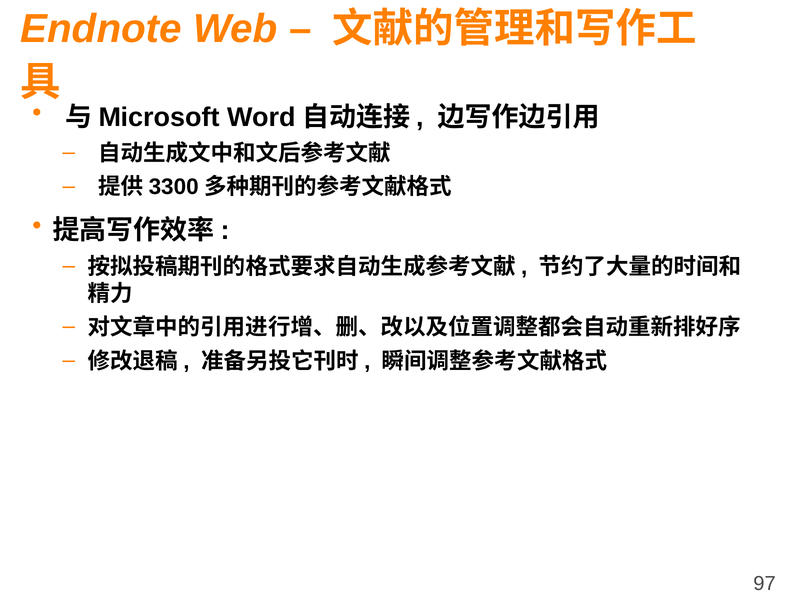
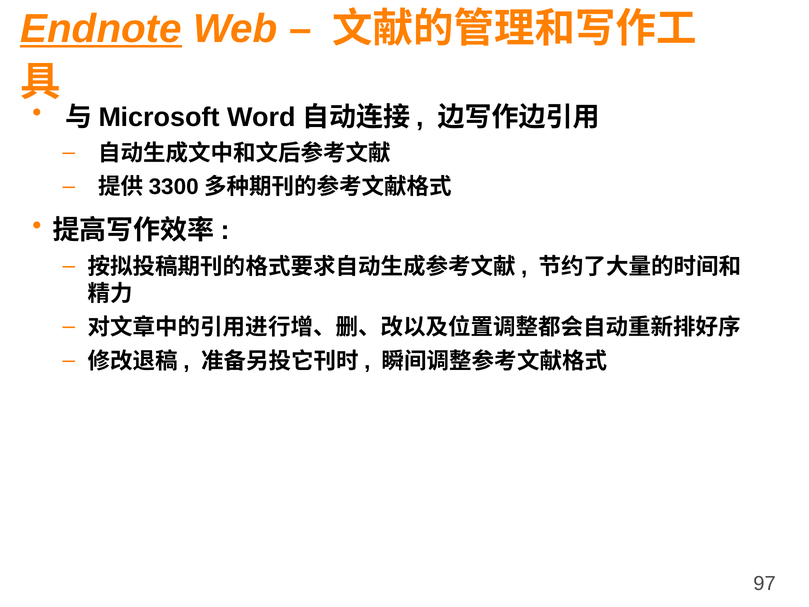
Endnote underline: none -> present (101, 29)
